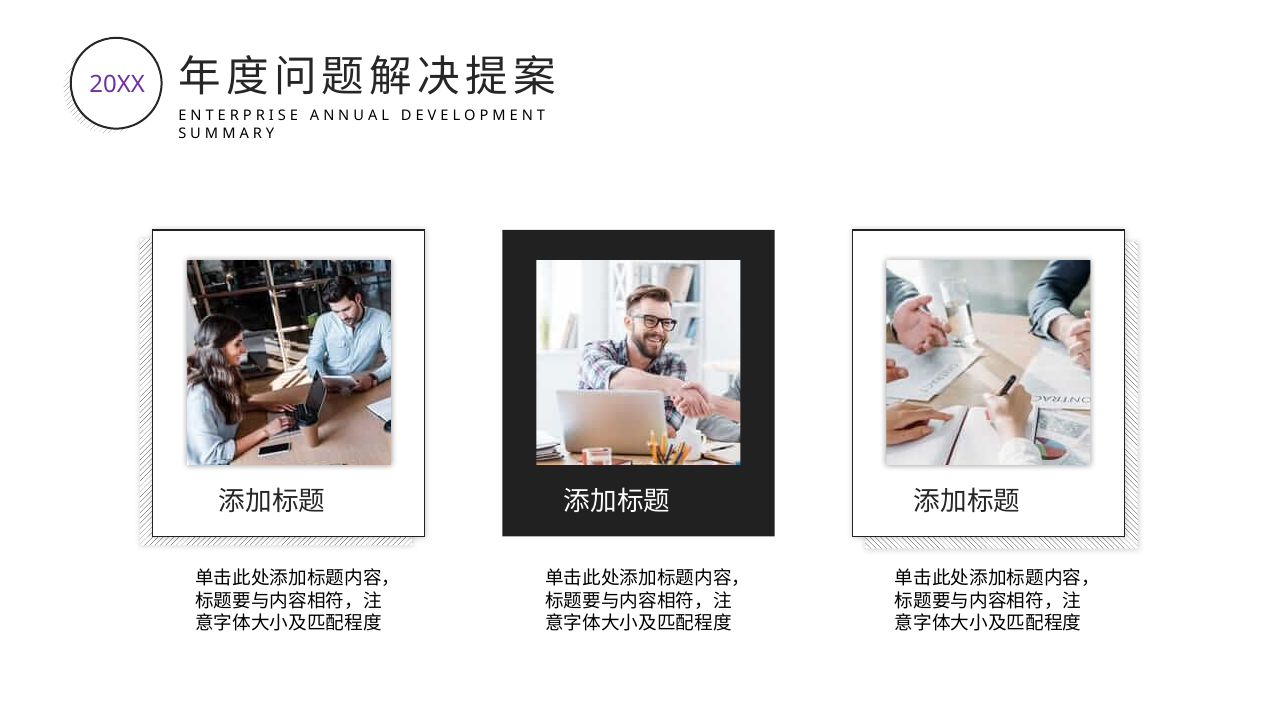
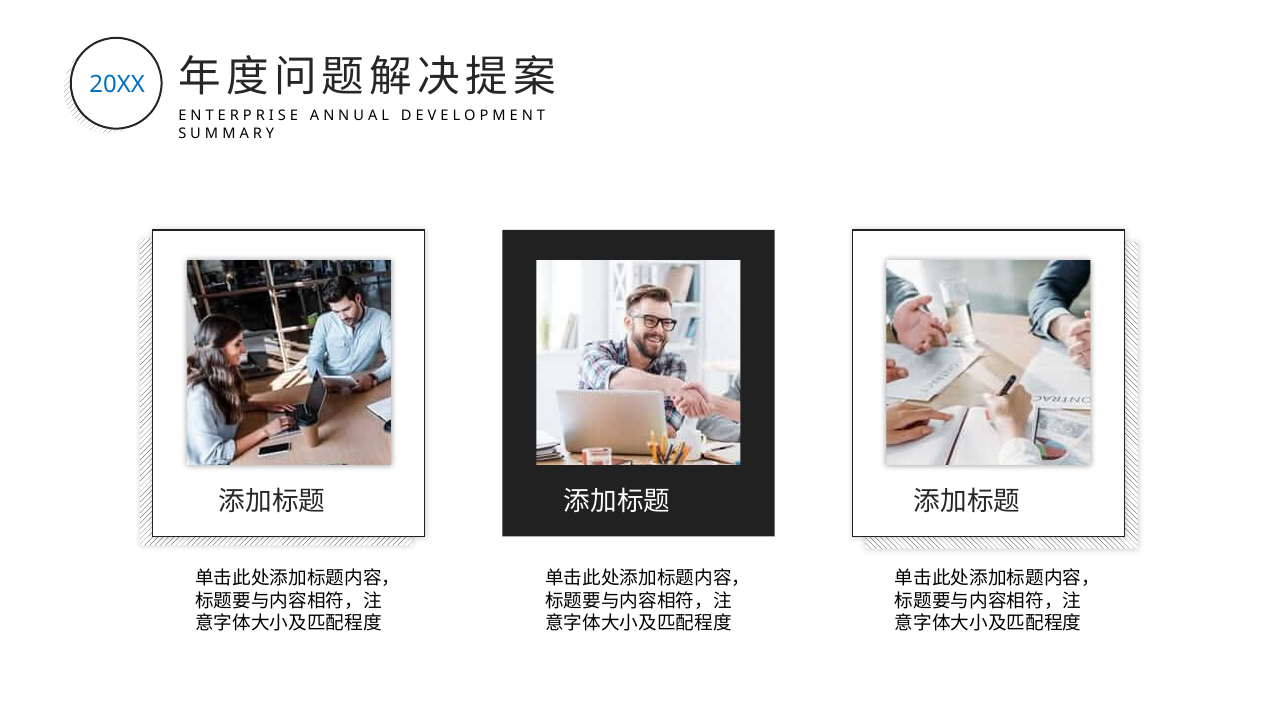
20XX colour: purple -> blue (117, 85)
